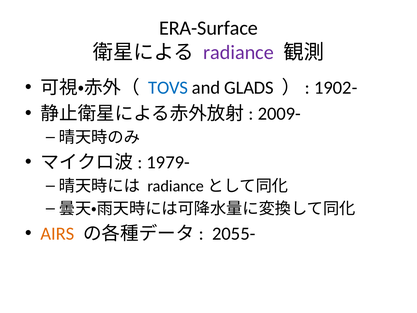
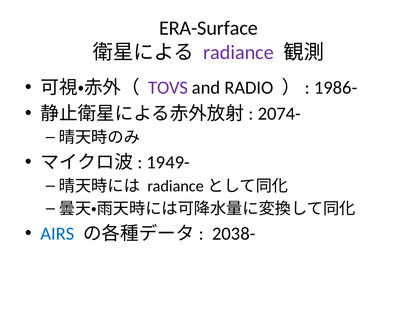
TOVS colour: blue -> purple (168, 87)
GLADS: GLADS -> RADIO (249, 87)
1902-: 1902- -> 1986- (336, 87)
2009-: 2009- -> 2074- (279, 113)
1979-: 1979- -> 1949- (168, 162)
AIRS colour: orange -> blue (58, 233)
2055-: 2055- -> 2038- (234, 233)
